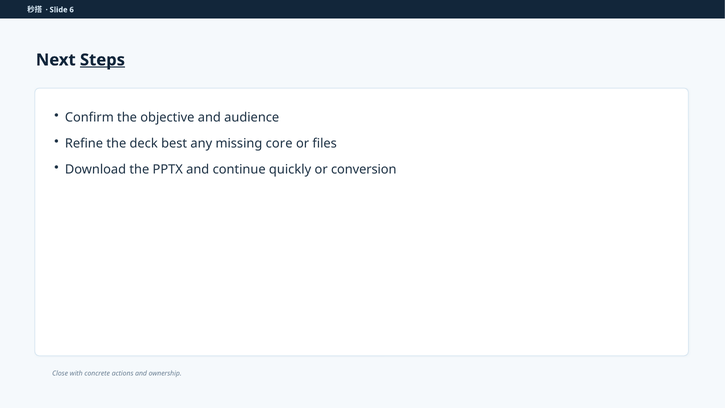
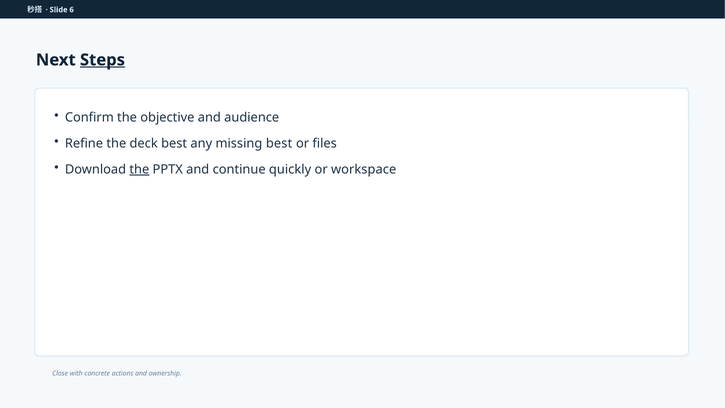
missing core: core -> best (279, 143)
the underline: none -> present (139, 169)
conversion: conversion -> workspace (364, 169)
